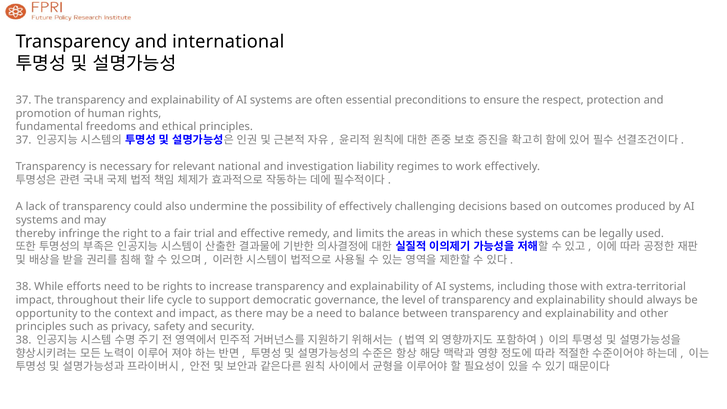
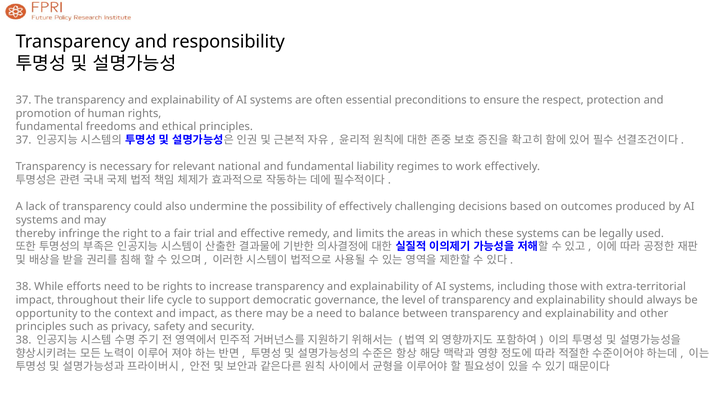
international: international -> responsibility (228, 42)
and investigation: investigation -> fundamental (320, 167)
